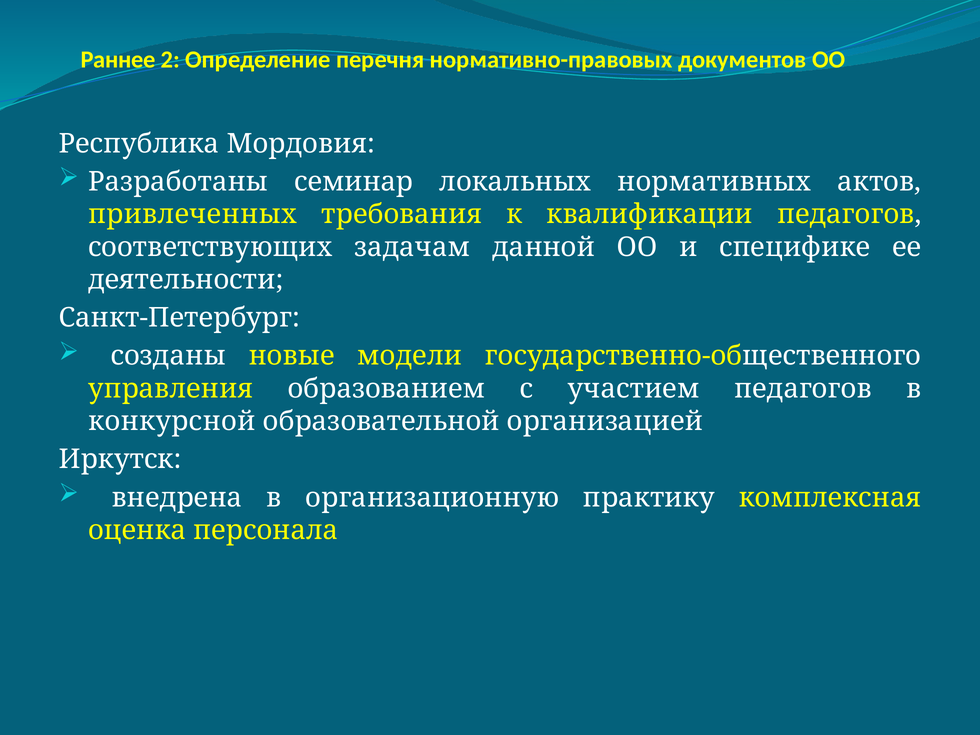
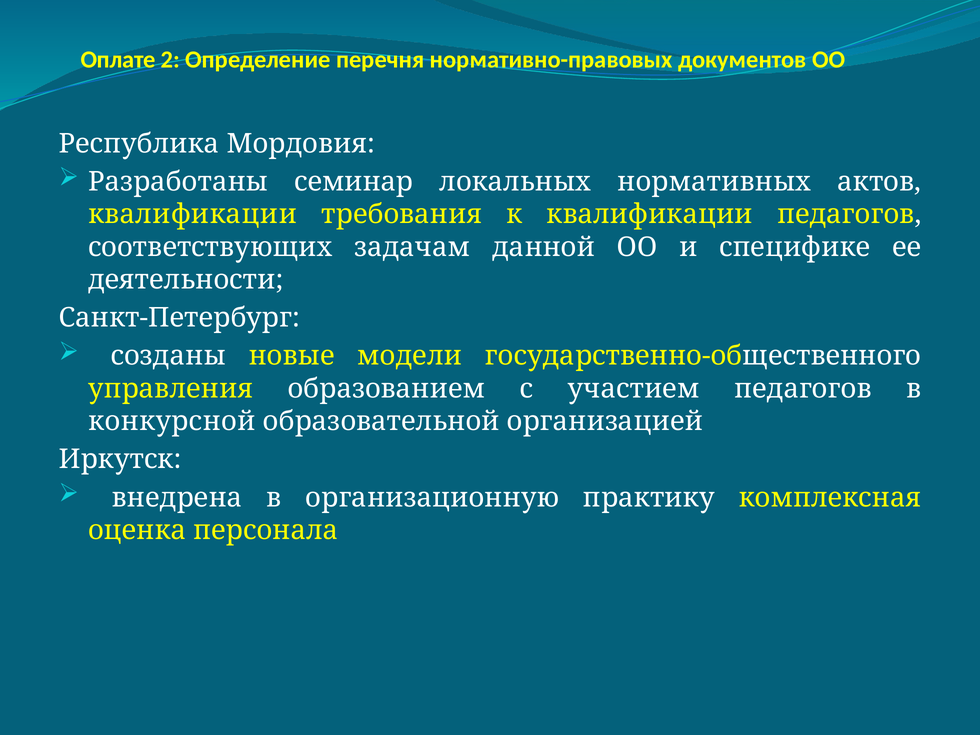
Раннее: Раннее -> Оплате (118, 60)
привлеченных: привлеченных -> квалификации (192, 214)
